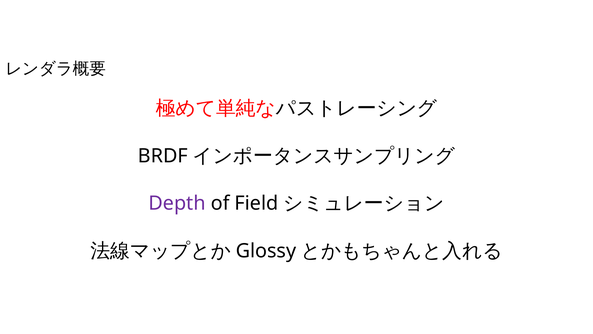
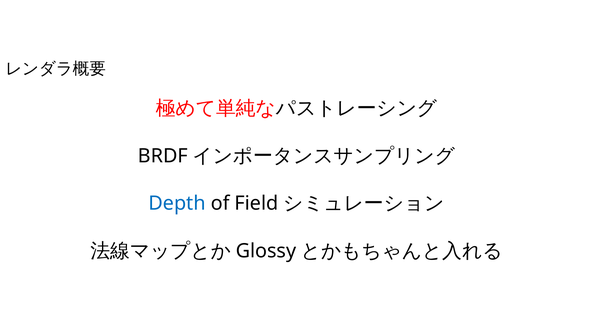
Depth colour: purple -> blue (177, 203)
